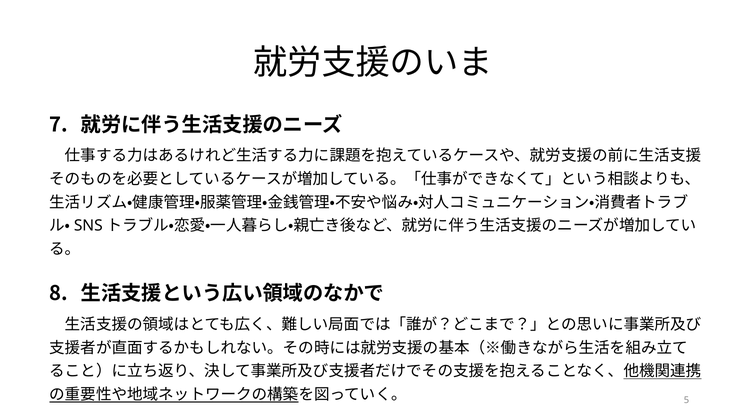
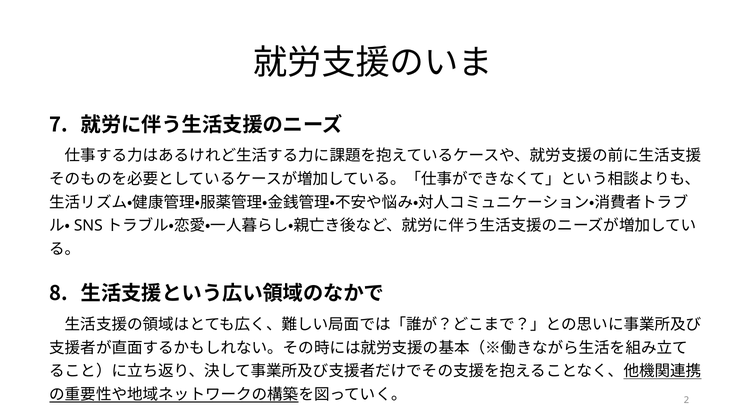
5: 5 -> 2 (686, 400)
